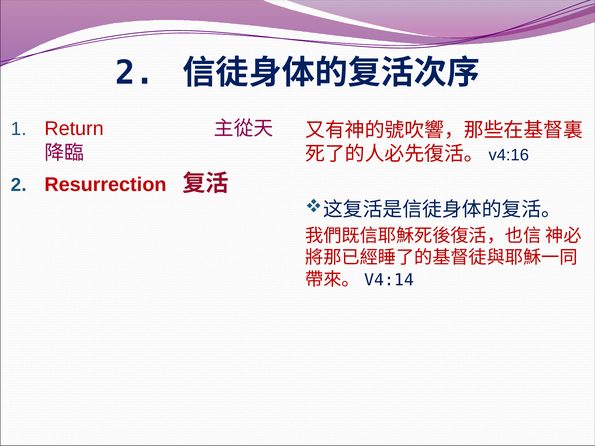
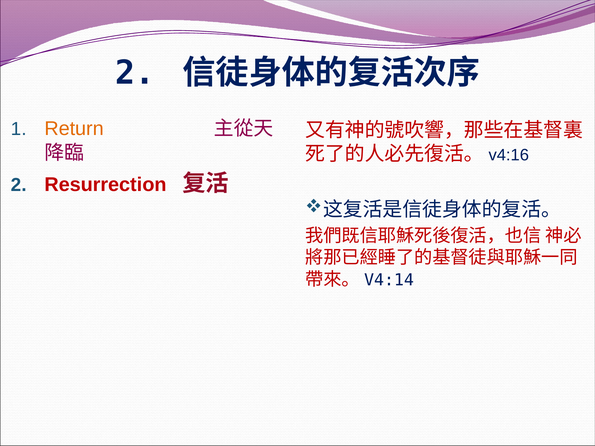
Return colour: red -> orange (74, 129)
